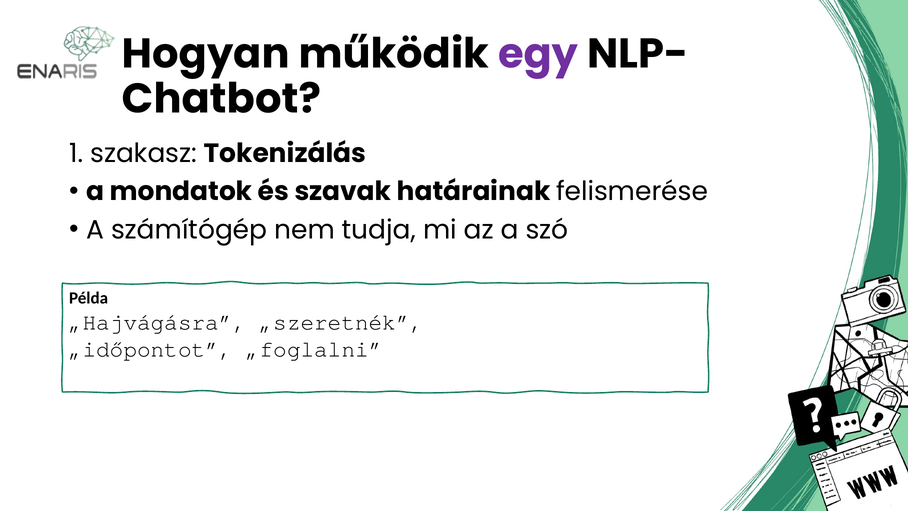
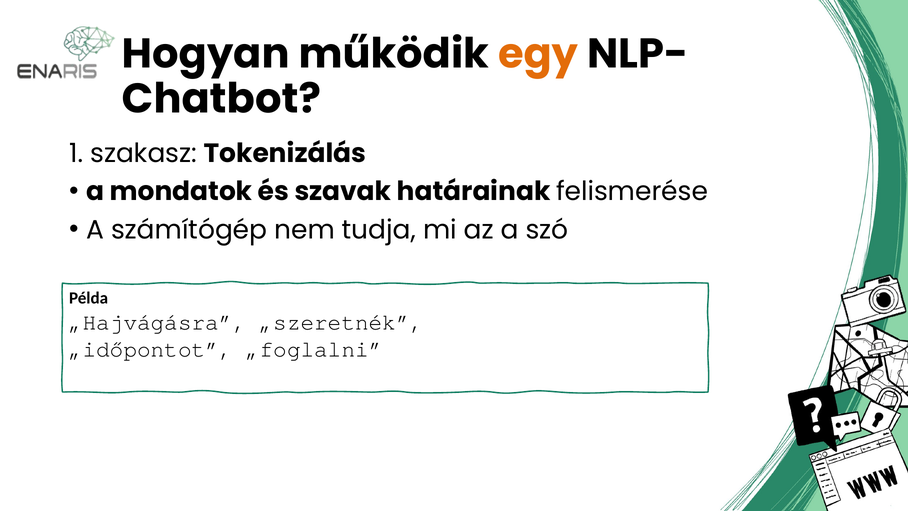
egy colour: purple -> orange (538, 54)
